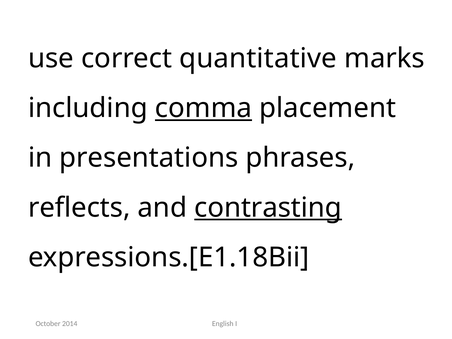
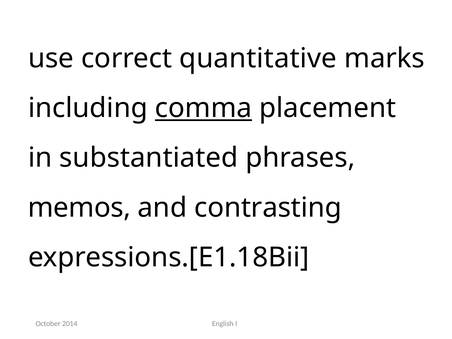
presentations: presentations -> substantiated (149, 158)
reflects: reflects -> memos (79, 208)
contrasting underline: present -> none (268, 208)
